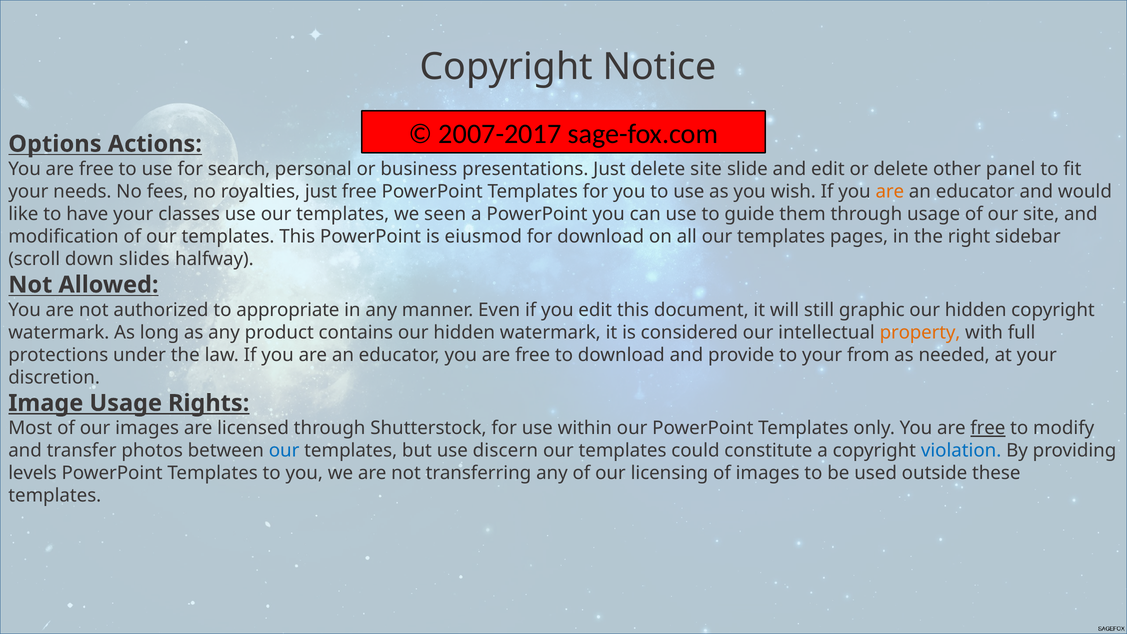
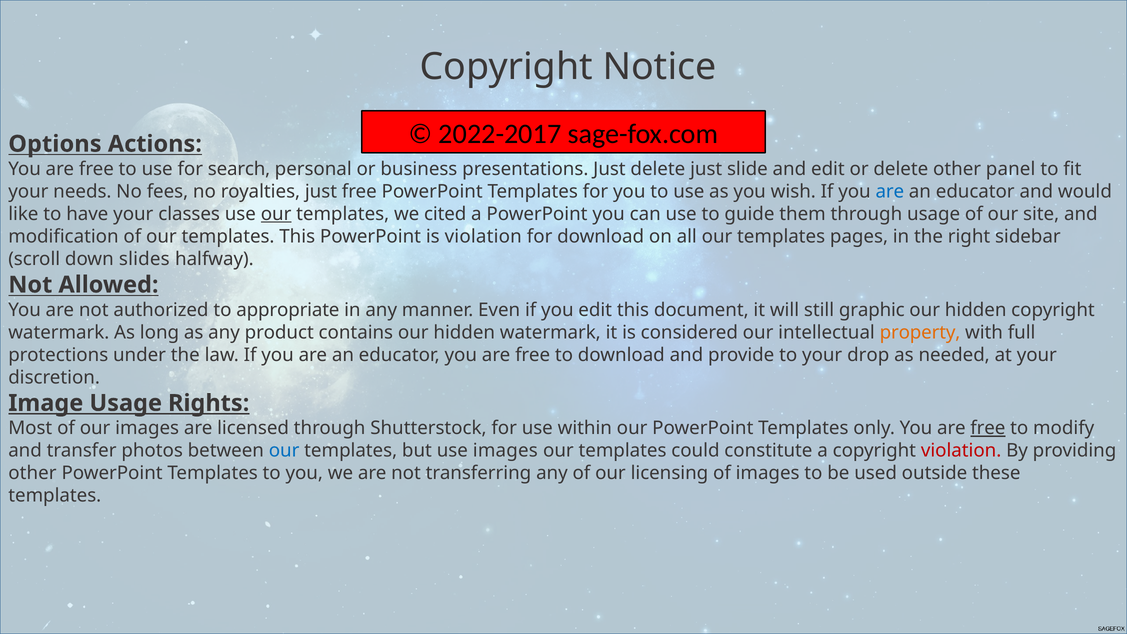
2007-2017: 2007-2017 -> 2022-2017 (500, 134)
delete site: site -> just (706, 169)
are colour: orange -> blue (890, 192)
our underline: none -> present (276, 214)
seen: seen -> cited (445, 214)
is eiusmod: eiusmod -> violation (483, 237)
from: from -> drop (868, 355)
use discern: discern -> images (505, 451)
violation colour: blue -> red (961, 451)
levels: levels -> other (32, 473)
